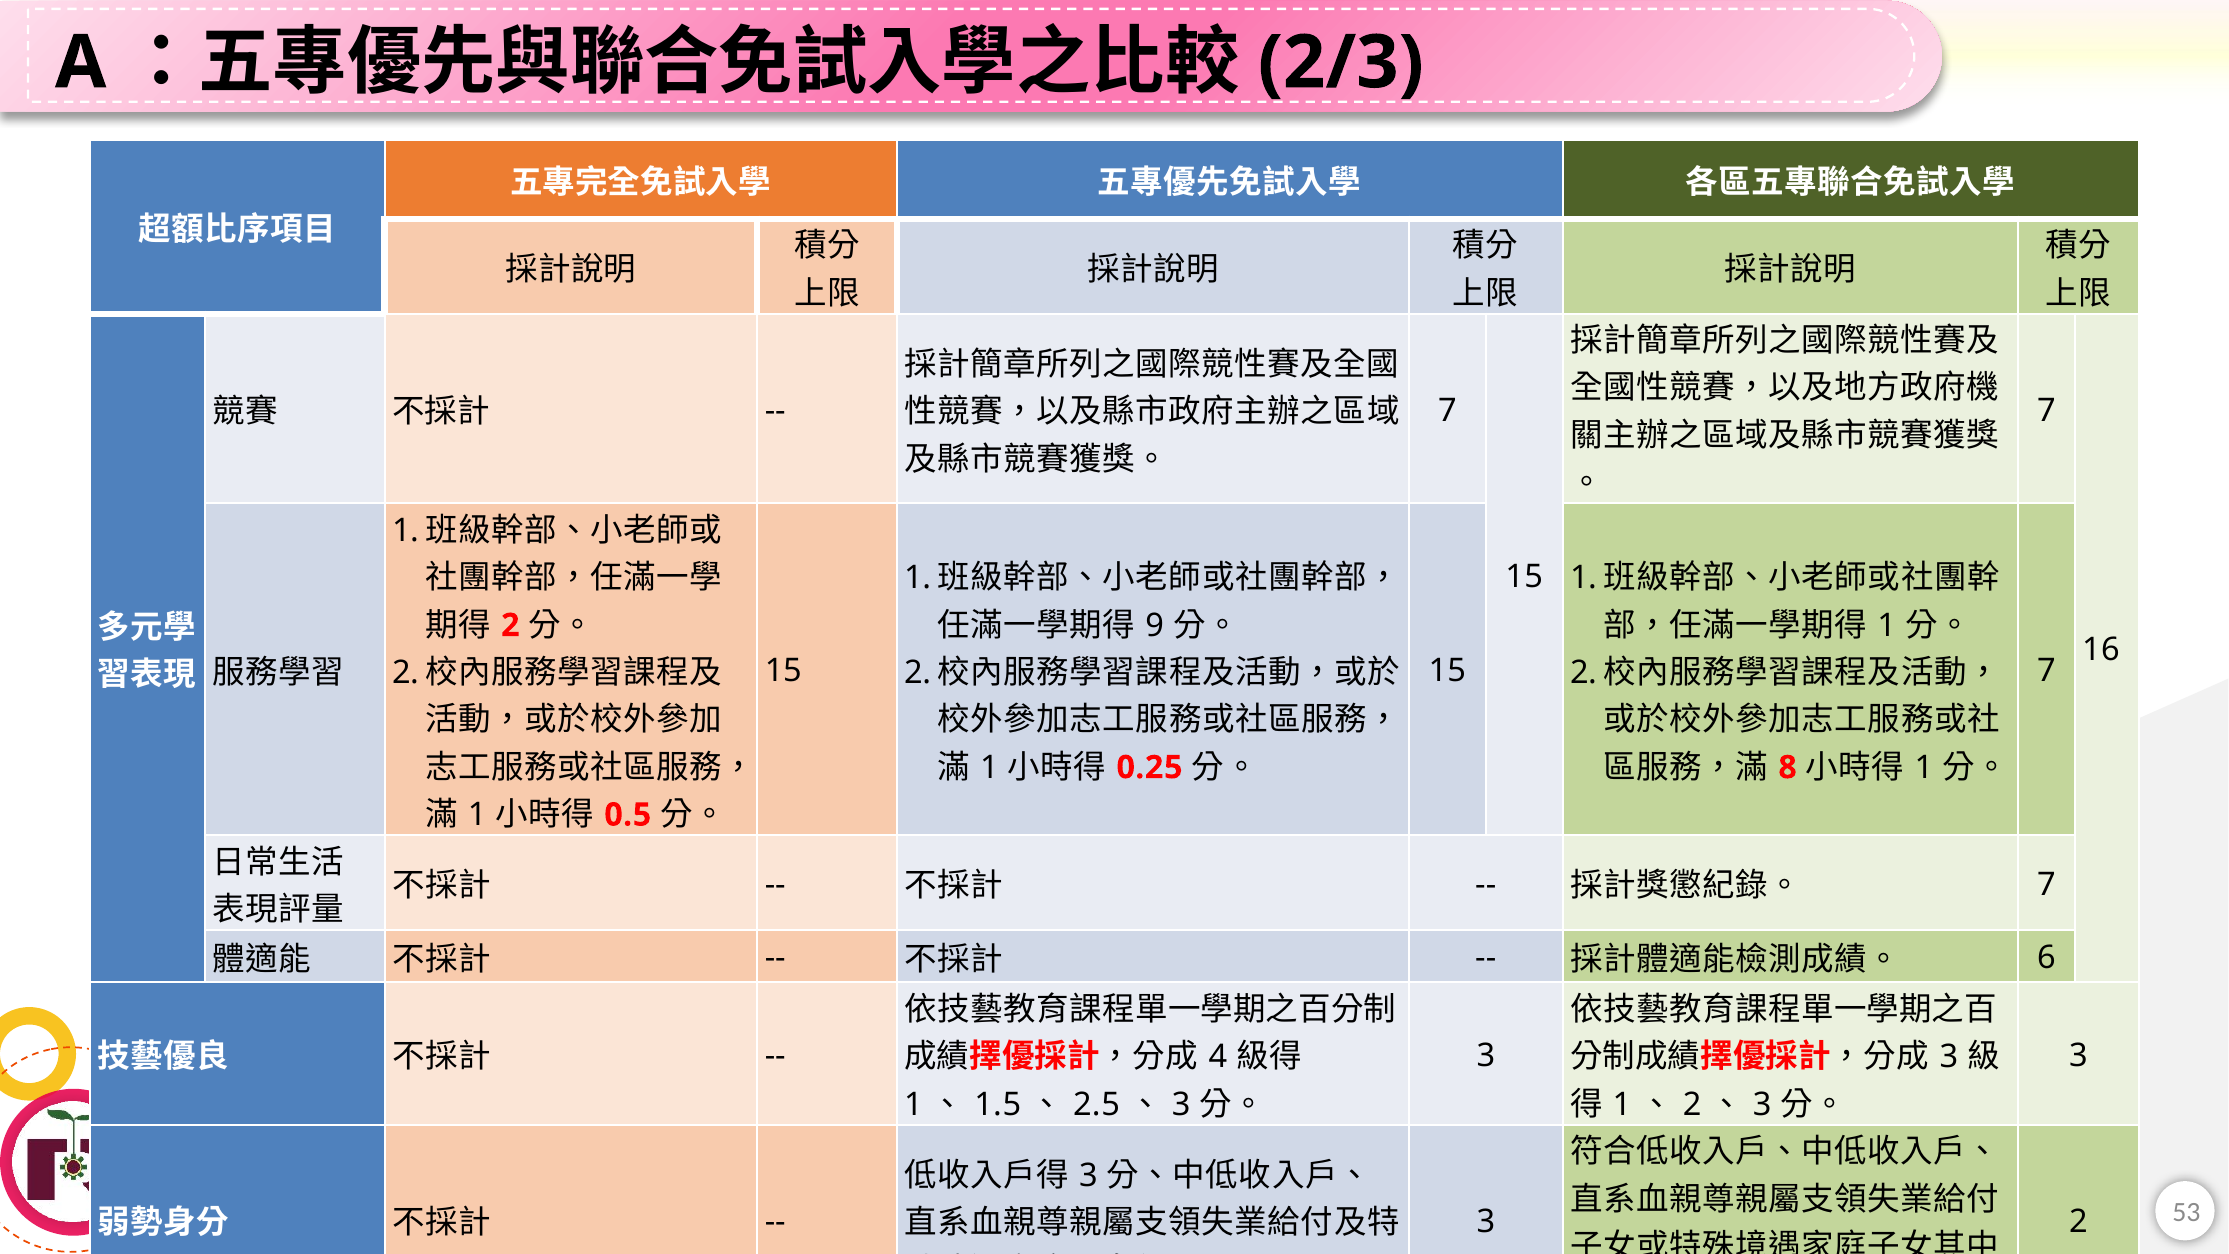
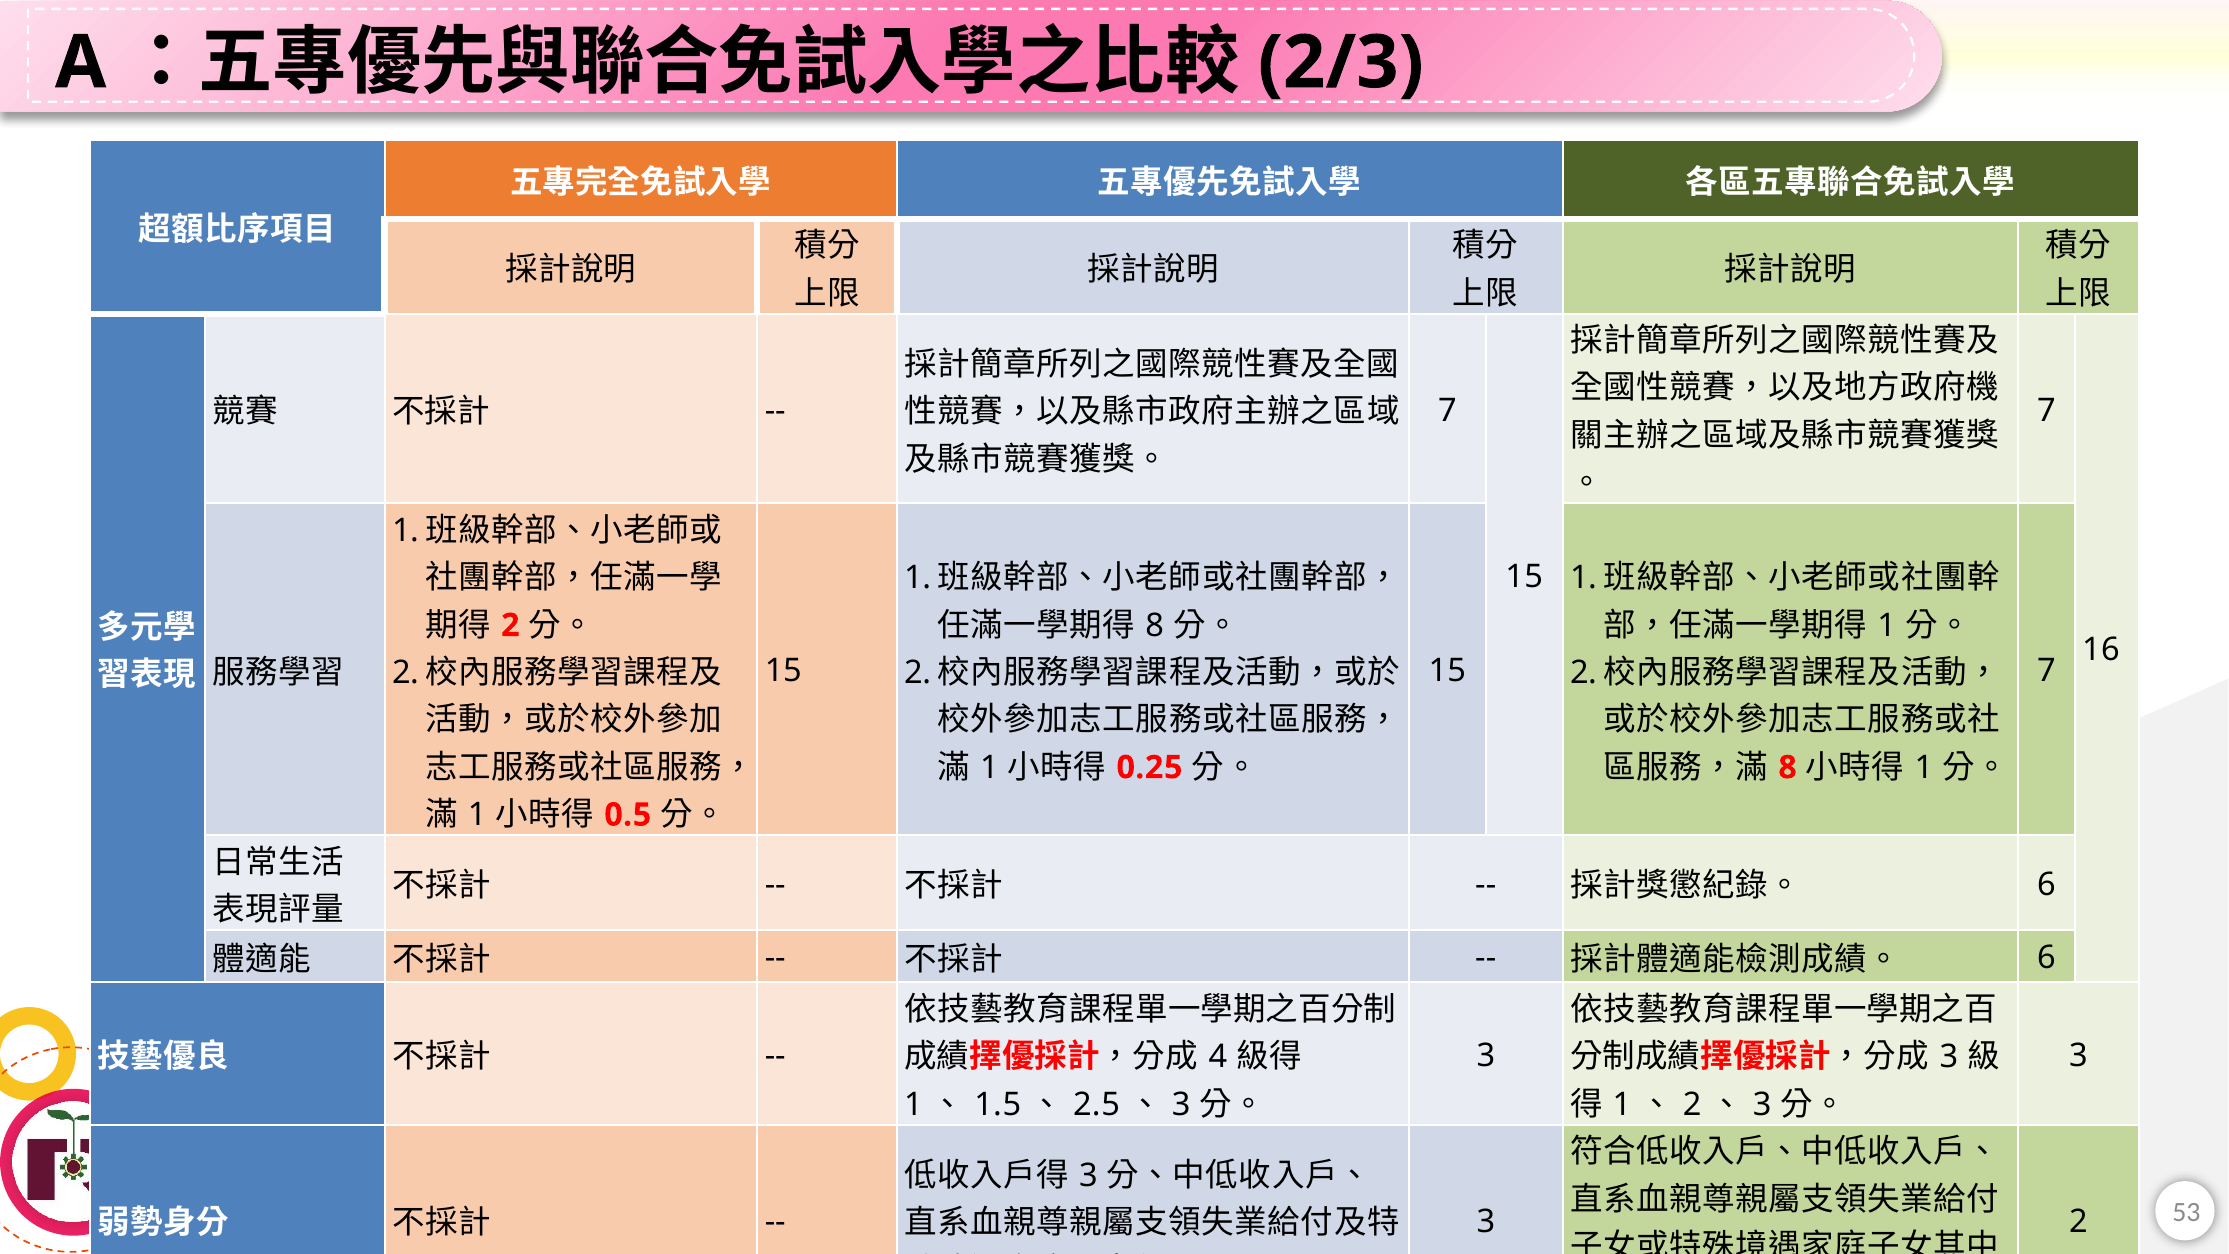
9: 9 -> 8 (1155, 625)
7: 7 -> 6 (2046, 884)
